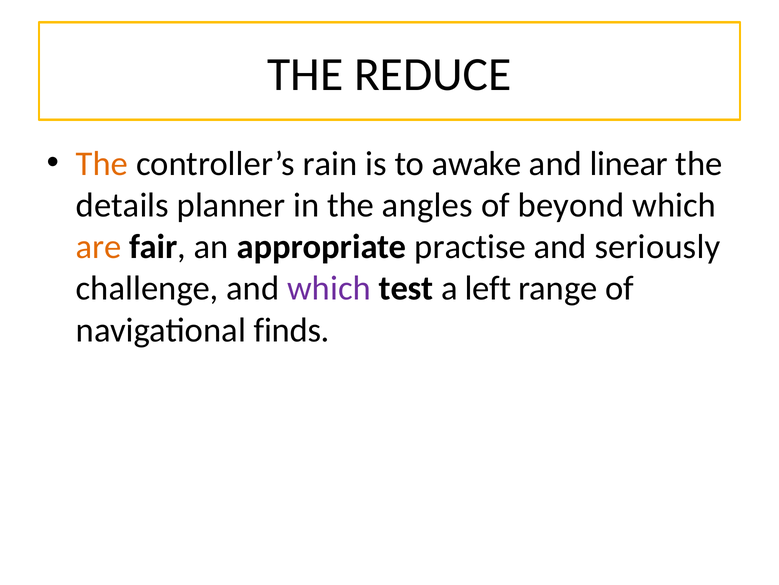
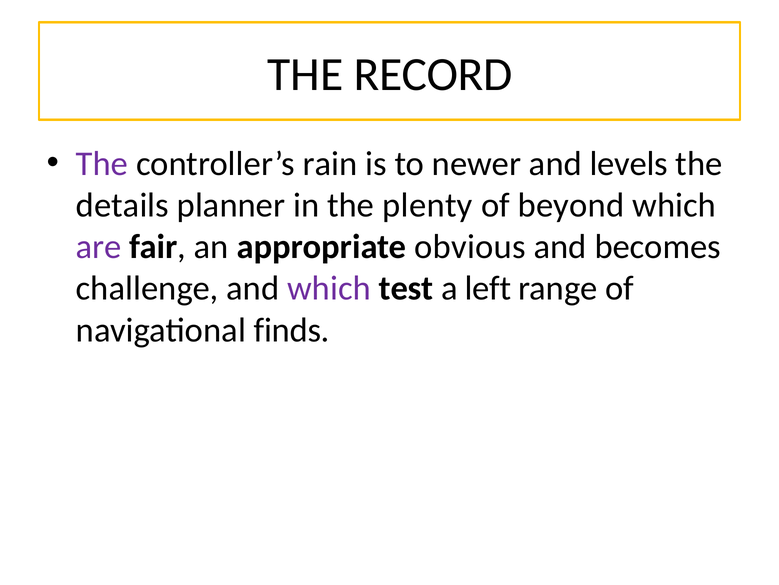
REDUCE: REDUCE -> RECORD (433, 74)
The colour: orange -> purple (102, 163)
awake: awake -> newer (477, 163)
linear: linear -> levels (629, 163)
angles: angles -> plenty (427, 205)
are colour: orange -> purple (99, 247)
practise: practise -> obvious (470, 247)
seriously: seriously -> becomes (658, 247)
